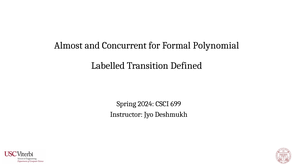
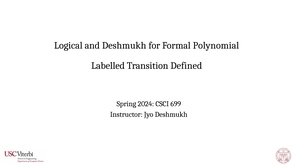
Almost: Almost -> Logical (68, 45)
and Concurrent: Concurrent -> Deshmukh (124, 45)
